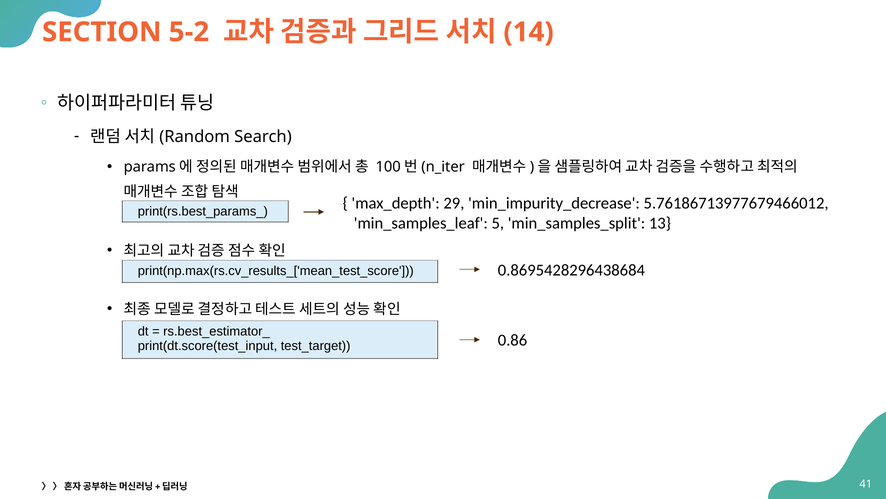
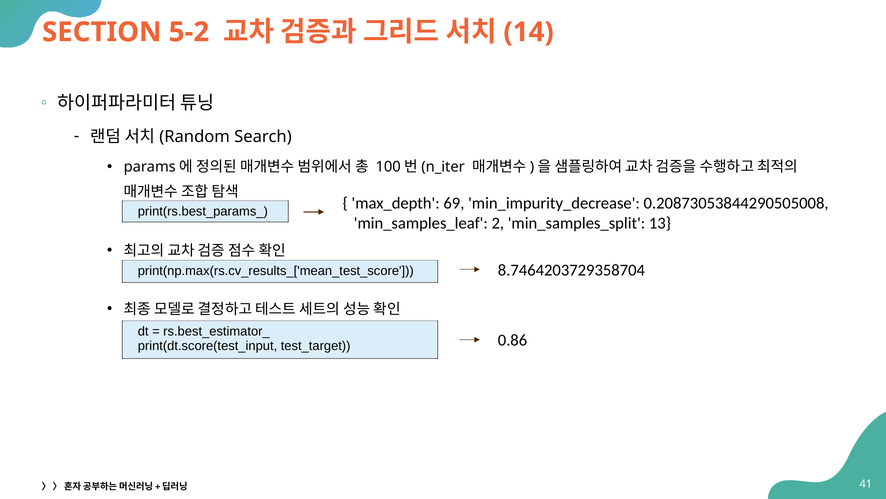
29: 29 -> 69 (454, 203)
5.76186713977679466012: 5.76186713977679466012 -> 0.20873053844290505008 (736, 203)
5: 5 -> 2 (498, 223)
0.8695428296438684: 0.8695428296438684 -> 8.7464203729358704 (571, 270)
